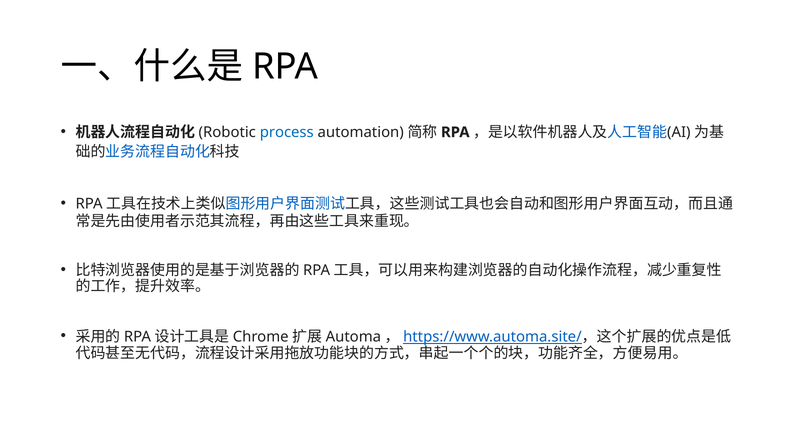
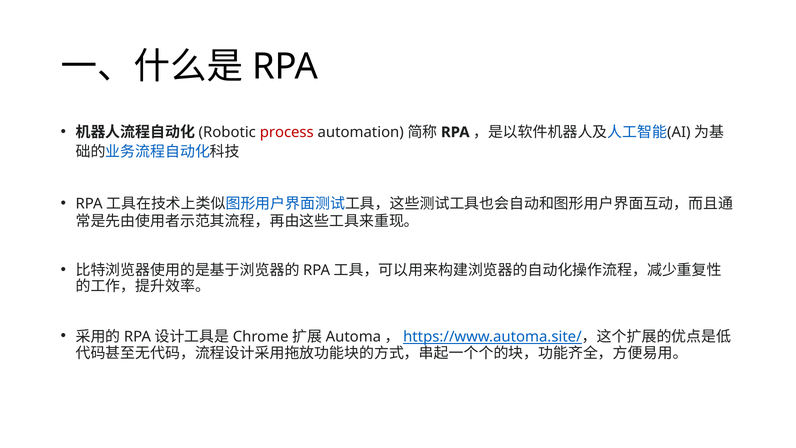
process colour: blue -> red (287, 132)
